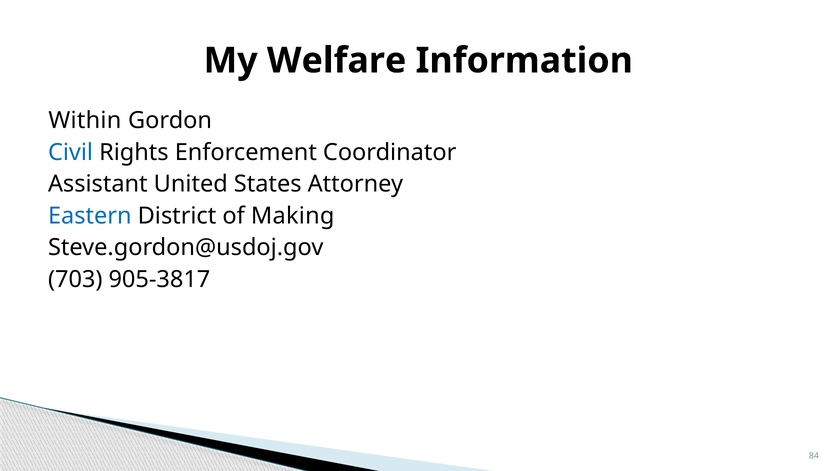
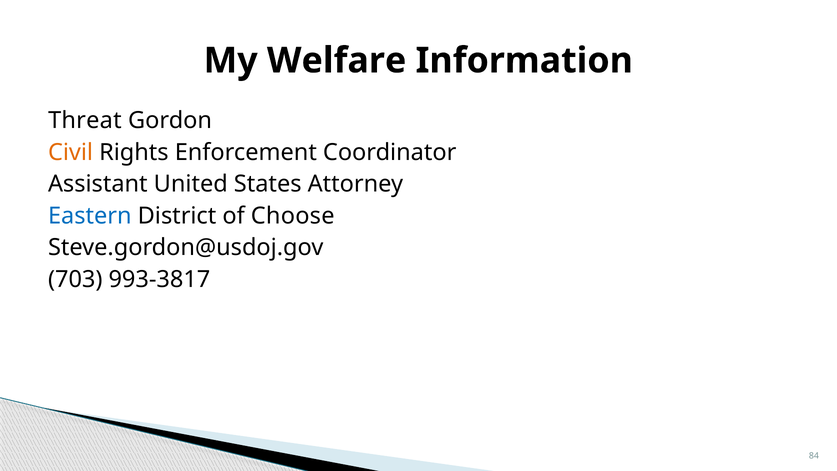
Within: Within -> Threat (85, 121)
Civil colour: blue -> orange (71, 152)
Making: Making -> Choose (293, 216)
905-3817: 905-3817 -> 993-3817 (159, 279)
